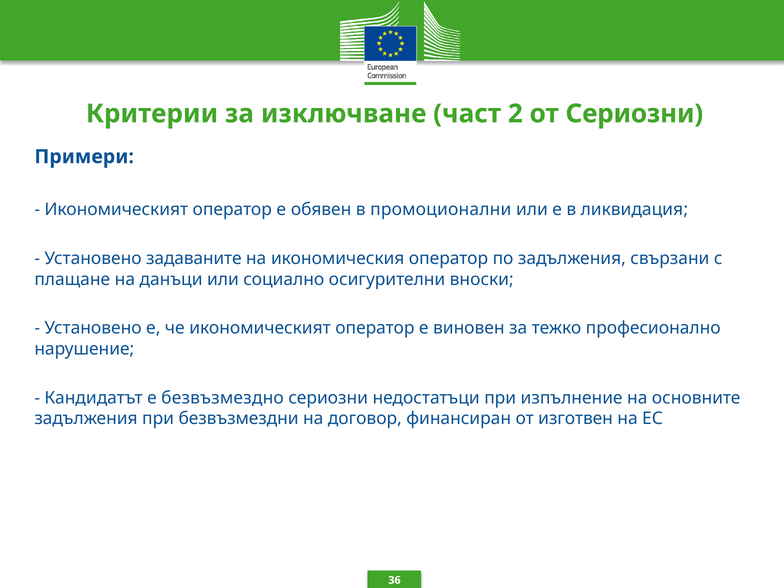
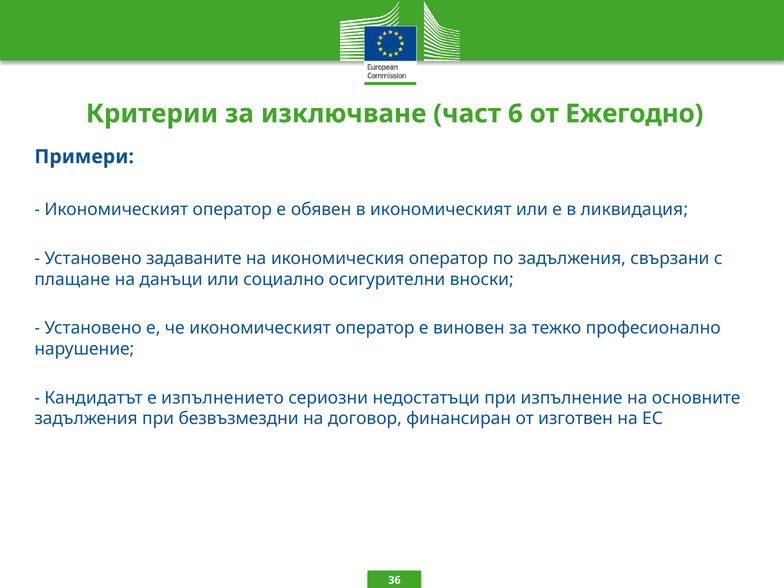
2: 2 -> 6 (515, 114)
от Сериозни: Сериозни -> Ежегодно (634, 114)
в промоционални: промоционални -> икономическият (441, 210)
безвъзмездно: безвъзмездно -> изпълнението (223, 398)
